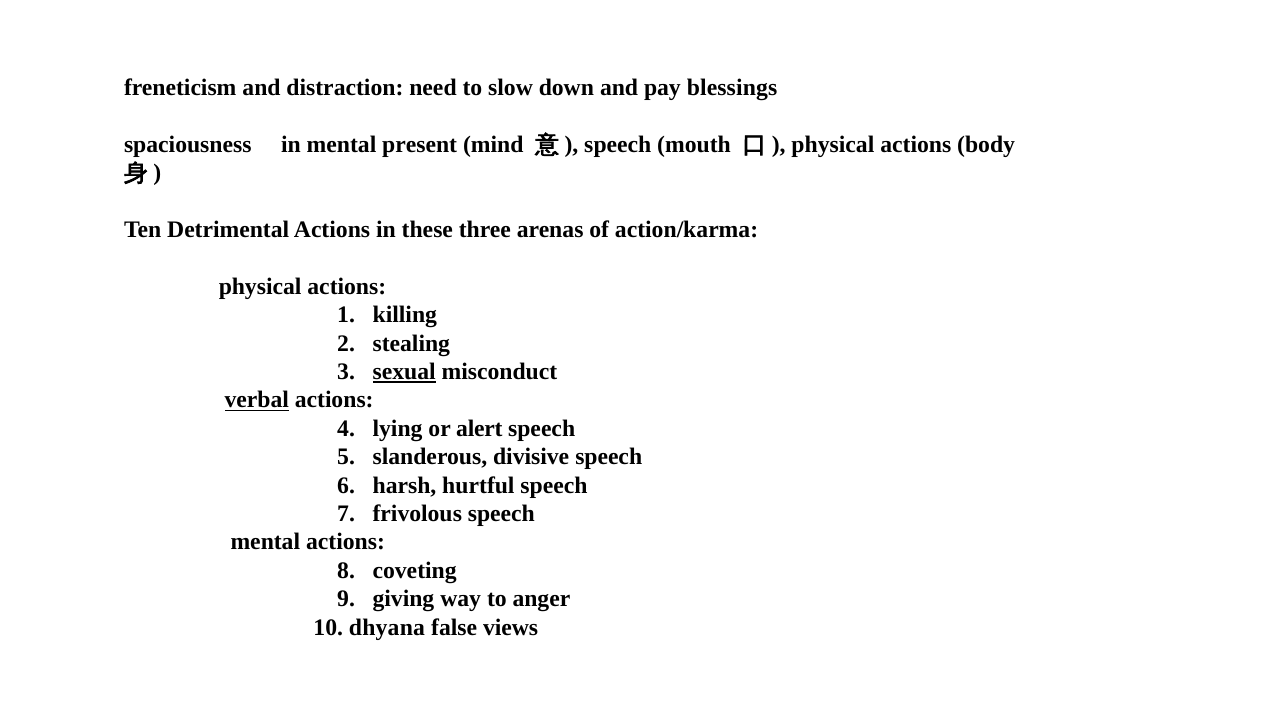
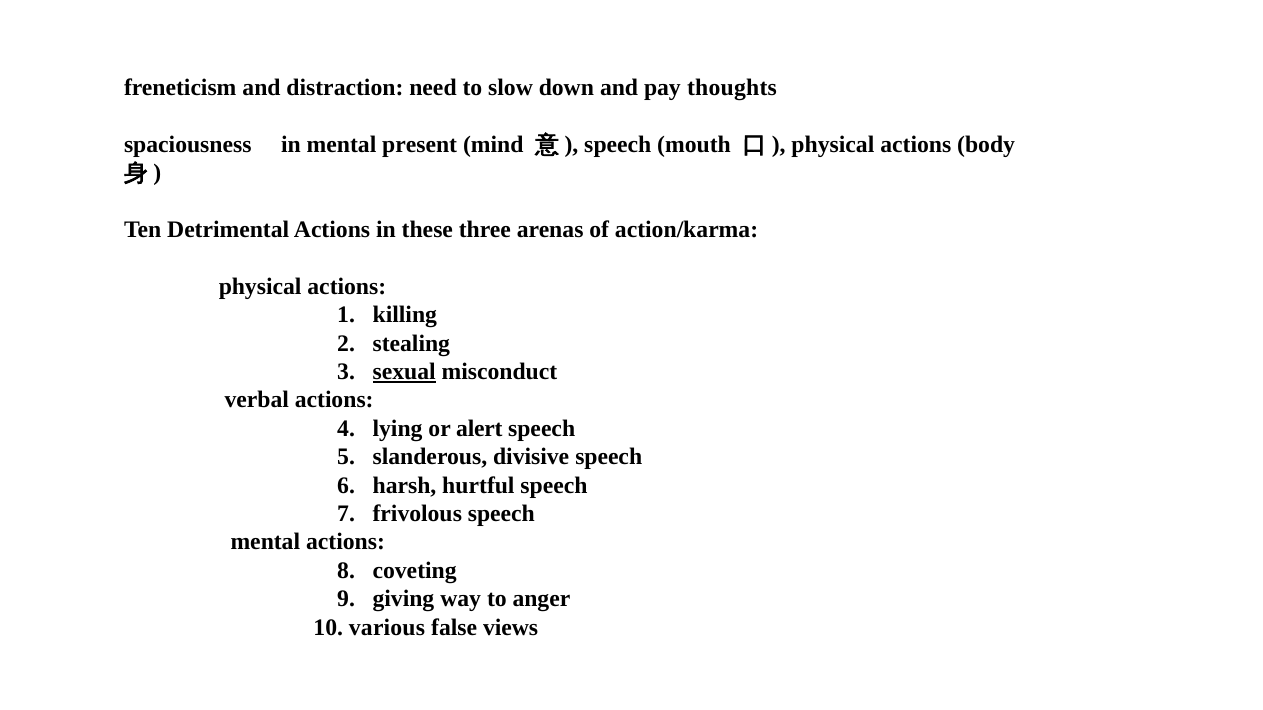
blessings: blessings -> thoughts (732, 88)
verbal underline: present -> none (257, 400)
dhyana: dhyana -> various (387, 628)
